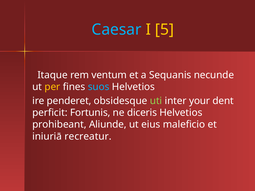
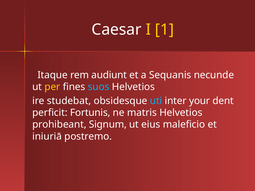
Caesar colour: light blue -> white (117, 30)
5: 5 -> 1 (165, 30)
ventum: ventum -> audiunt (109, 75)
penderet: penderet -> studebat (69, 101)
uti colour: light green -> light blue (156, 101)
diceris: diceris -> matris (142, 113)
Aliunde: Aliunde -> Signum (108, 125)
recreatur: recreatur -> postremo (88, 137)
